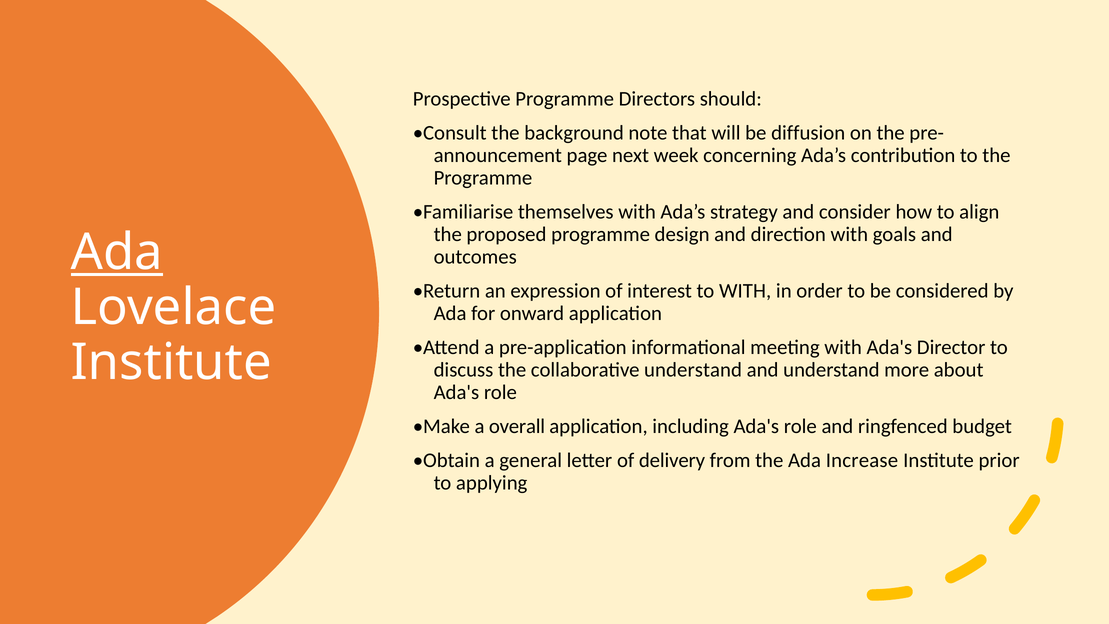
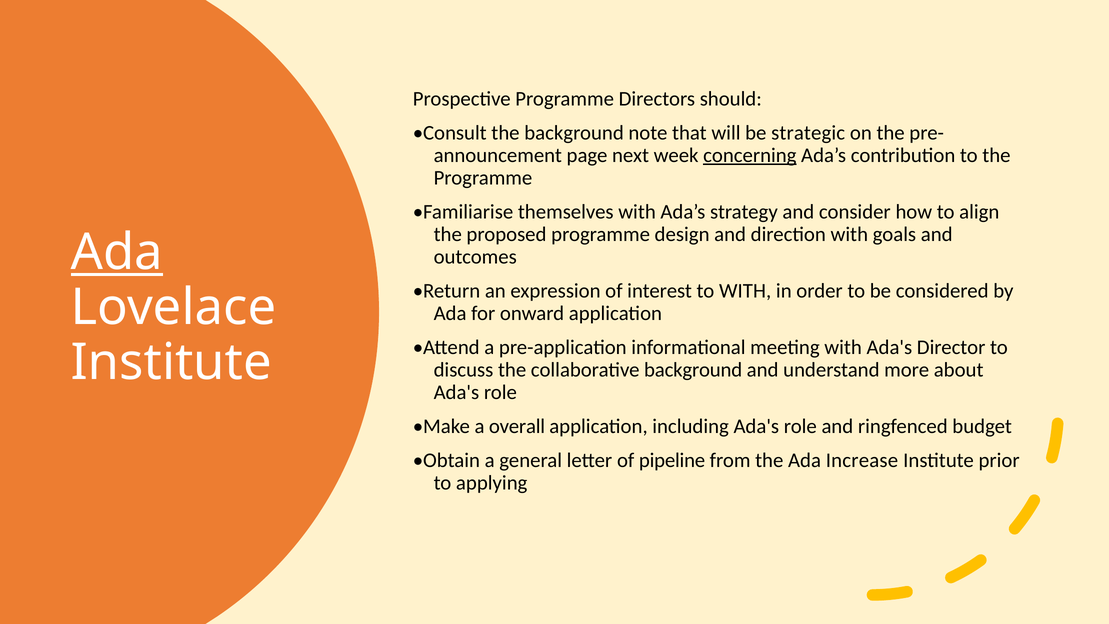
diffusion: diffusion -> strategic (808, 133)
concerning underline: none -> present (750, 155)
collaborative understand: understand -> background (693, 370)
delivery: delivery -> pipeline (672, 460)
